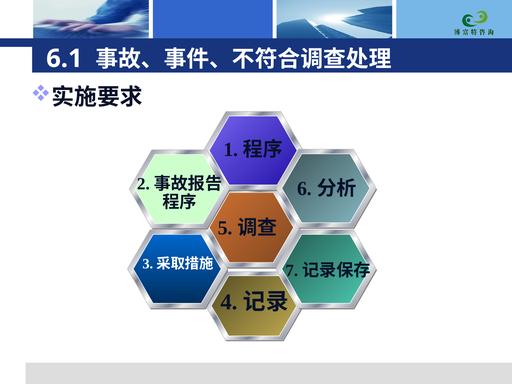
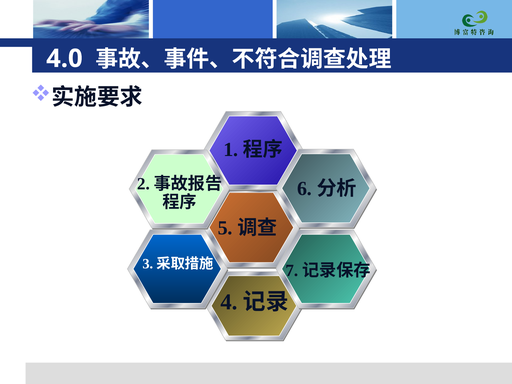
6.1: 6.1 -> 4.0 (64, 59)
